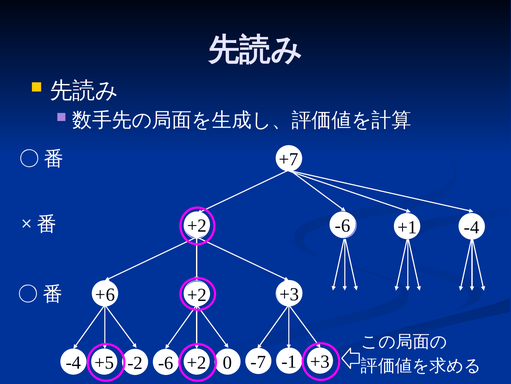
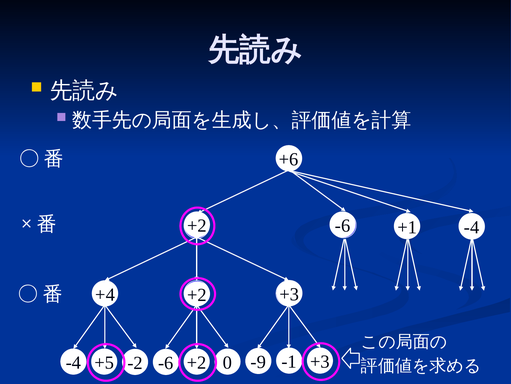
+7: +7 -> +6 (289, 159)
+6: +6 -> +4 (105, 294)
-7: -7 -> -9 (258, 362)
